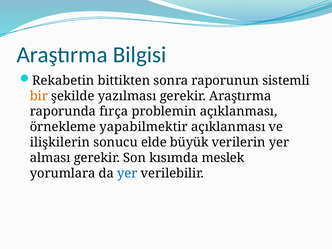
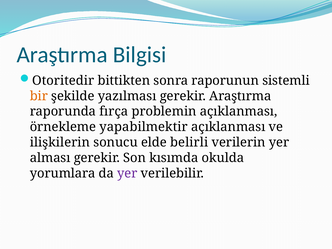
Rekabetin: Rekabetin -> Otoritedir (63, 81)
büyük: büyük -> belirli (189, 142)
meslek: meslek -> okulda (223, 158)
yer colour: blue -> purple (127, 173)
